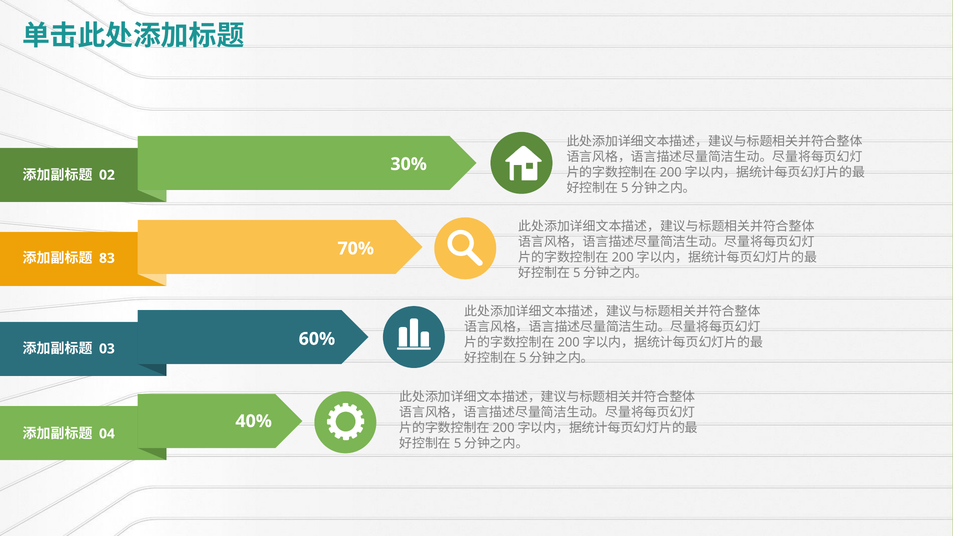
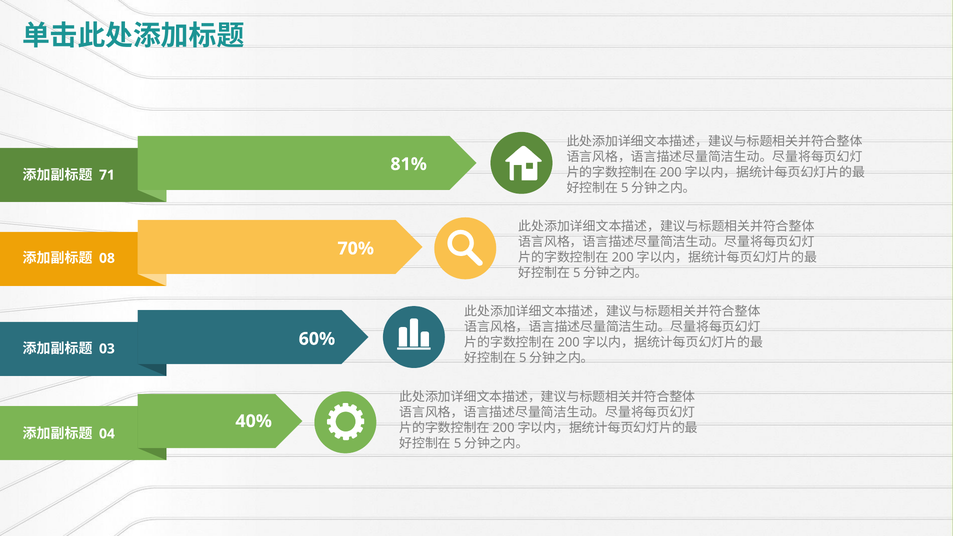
30%: 30% -> 81% (409, 164)
02: 02 -> 71 (107, 175)
83: 83 -> 08 (107, 258)
